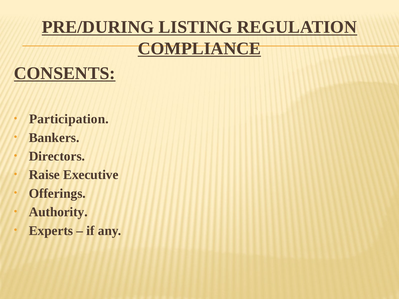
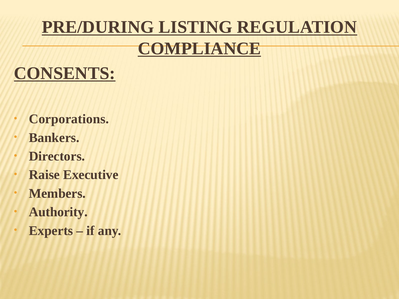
Participation: Participation -> Corporations (69, 119)
Offerings: Offerings -> Members (57, 194)
